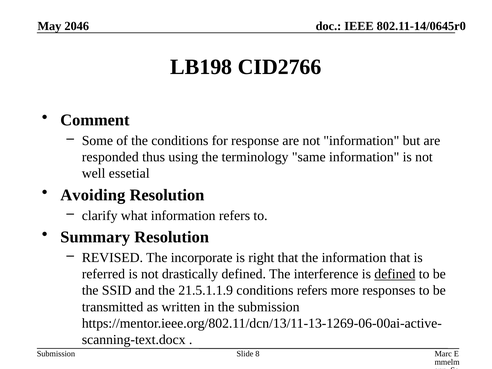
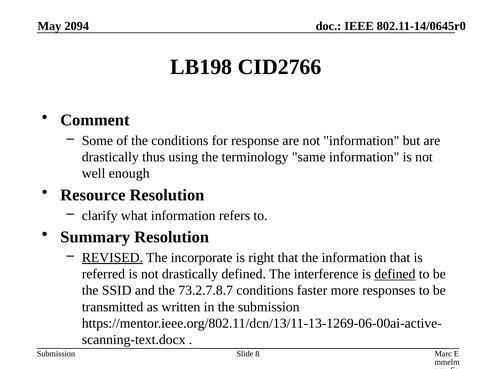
2046: 2046 -> 2094 (77, 26)
responded: responded -> drastically (110, 157)
essetial: essetial -> enough (129, 173)
Avoiding: Avoiding -> Resource (93, 195)
REVISED underline: none -> present (112, 258)
21.5.1.1.9: 21.5.1.1.9 -> 73.2.7.8.7 (206, 290)
conditions refers: refers -> faster (312, 290)
